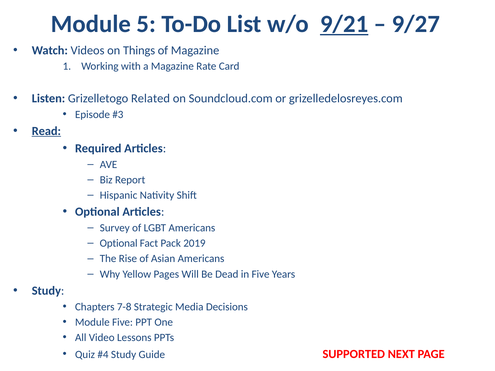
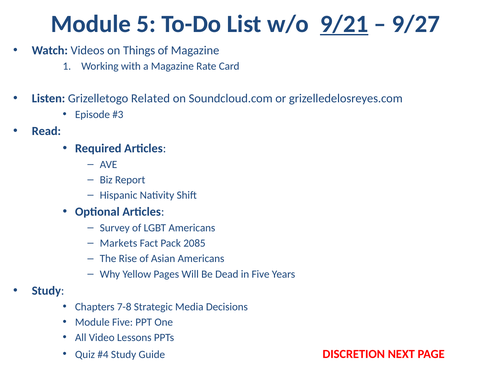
Read underline: present -> none (46, 131)
Optional: Optional -> Markets (119, 243)
2019: 2019 -> 2085 (194, 243)
SUPPORTED: SUPPORTED -> DISCRETION (354, 354)
